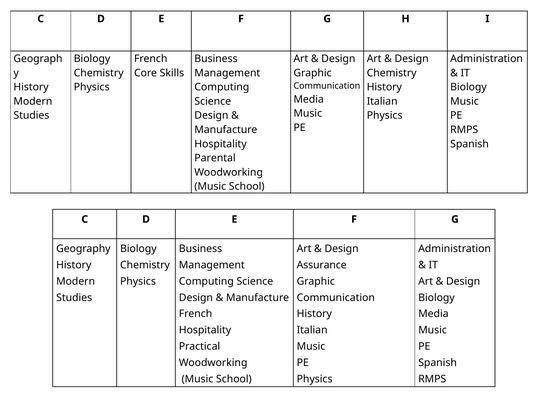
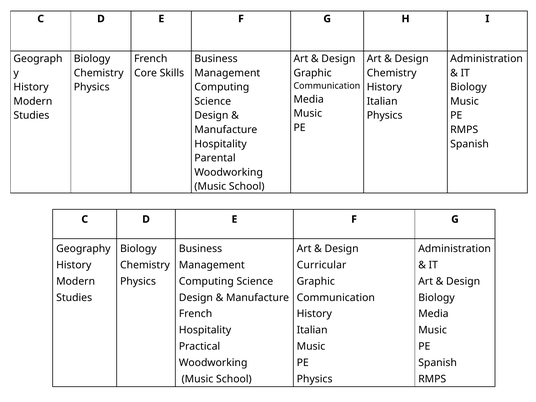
Assurance: Assurance -> Curricular (322, 265)
